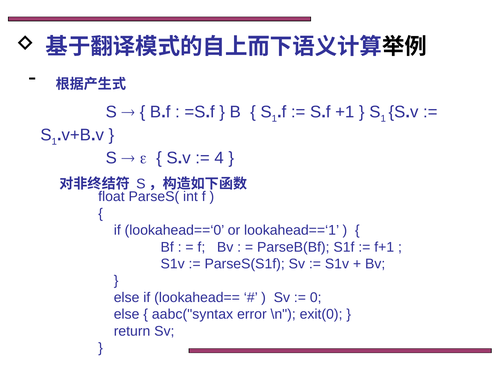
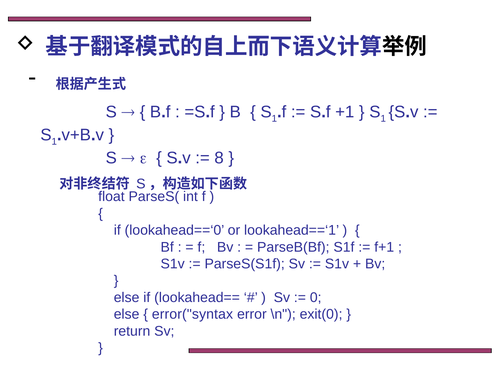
4: 4 -> 8 (219, 158)
aabc("syntax: aabc("syntax -> error("syntax (192, 314)
